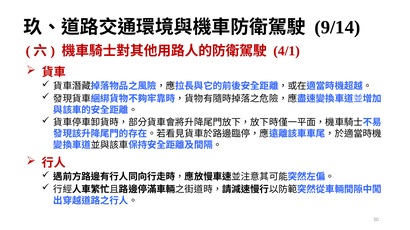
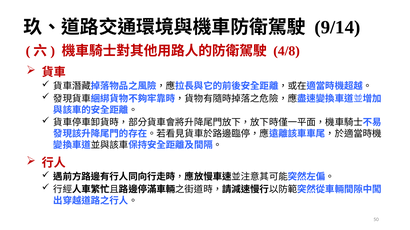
4/1: 4/1 -> 4/8 (287, 51)
